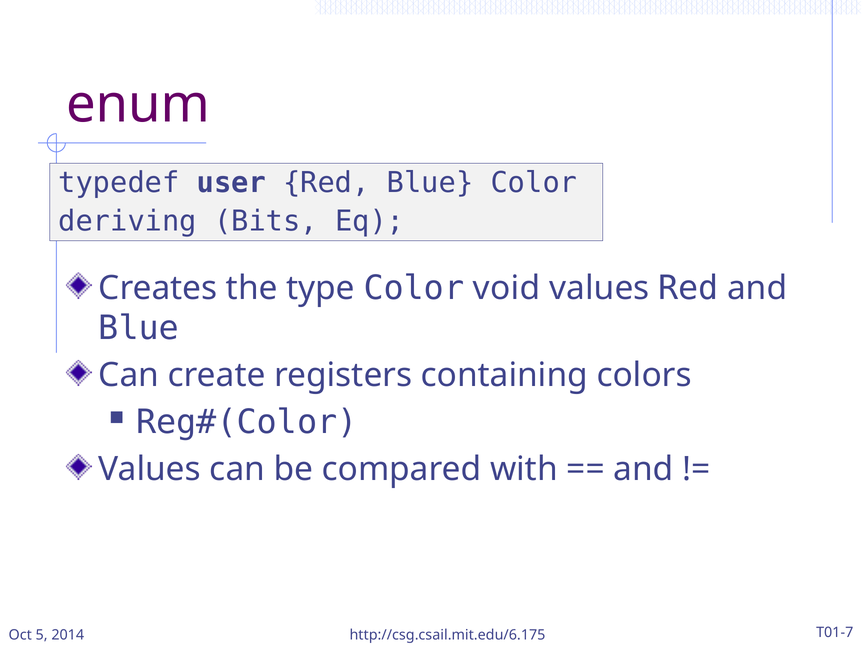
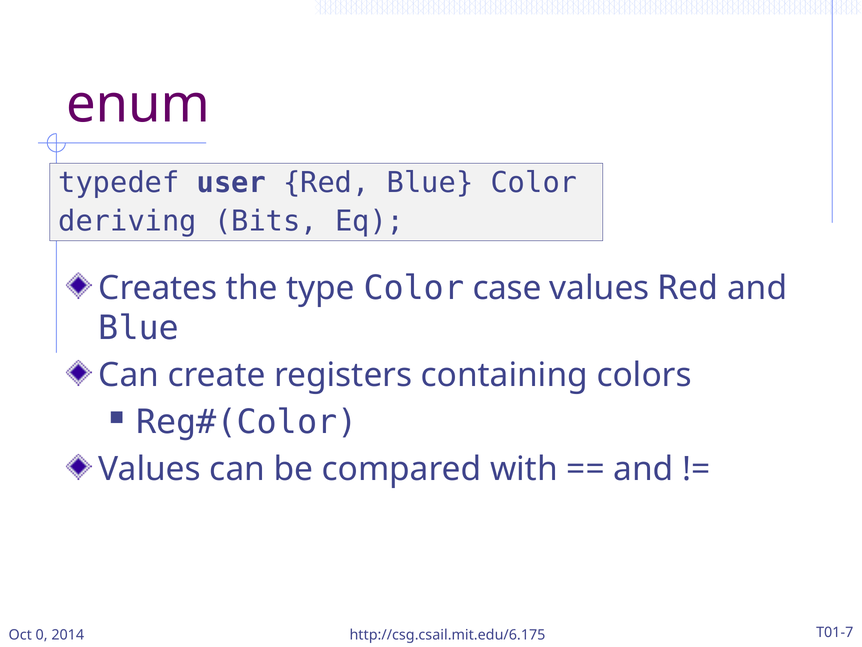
void: void -> case (507, 288)
5: 5 -> 0 (42, 635)
